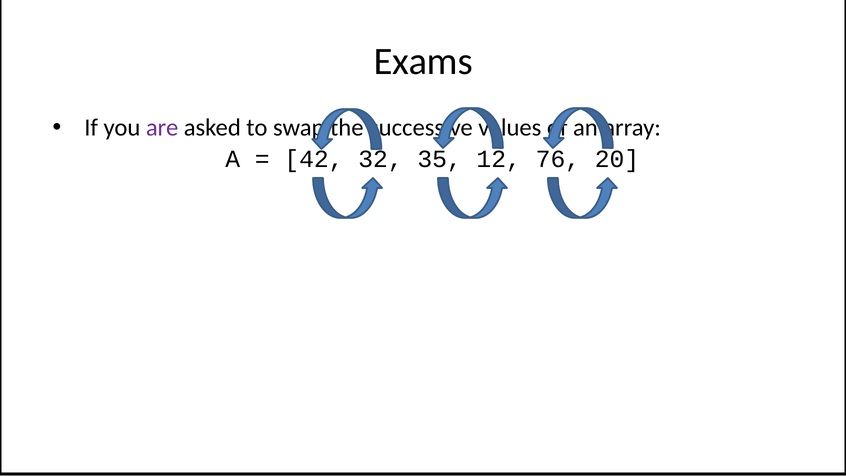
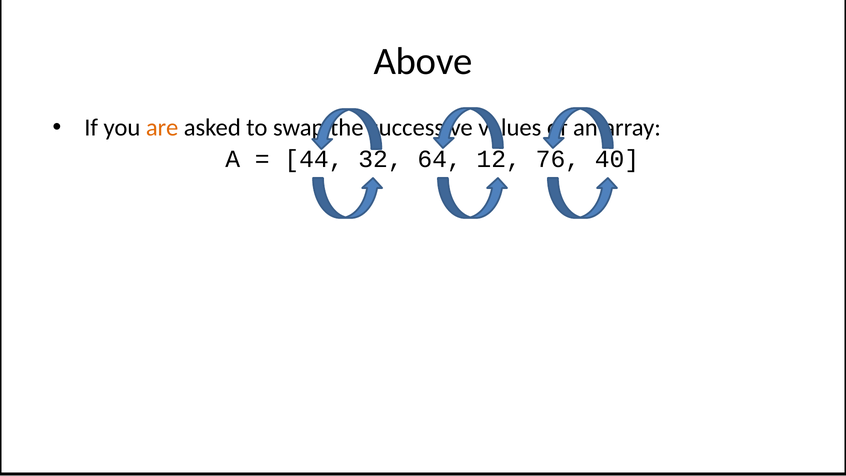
Exams: Exams -> Above (423, 61)
are colour: purple -> orange (162, 127)
42: 42 -> 44 (314, 159)
35: 35 -> 64 (440, 159)
20: 20 -> 40 (617, 159)
